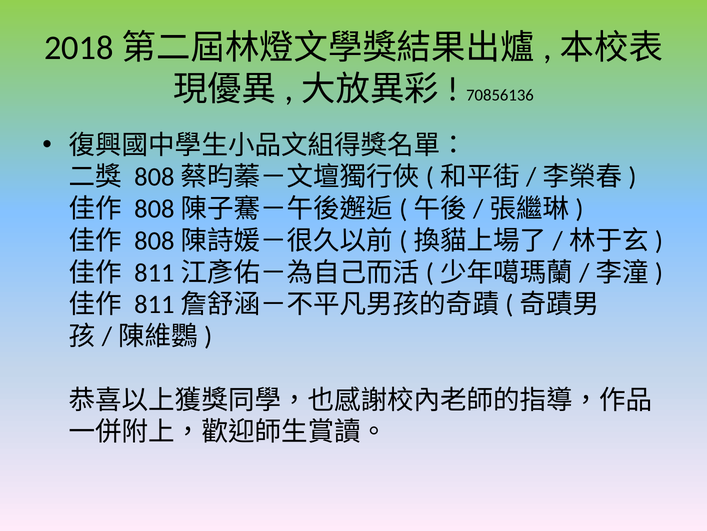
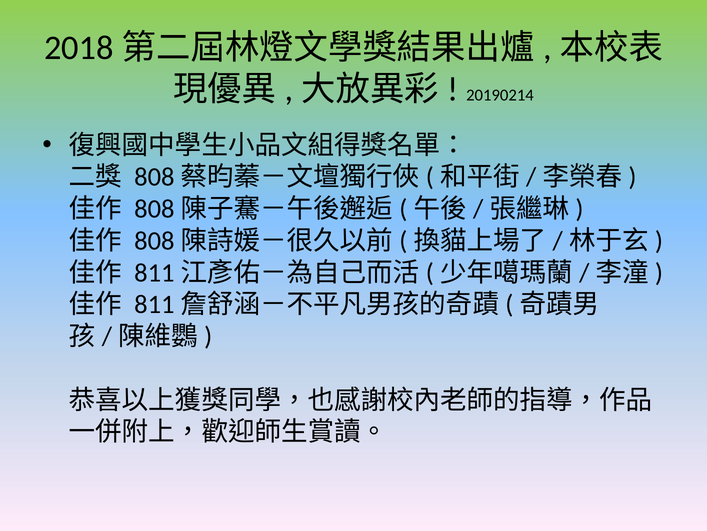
70856136: 70856136 -> 20190214 (500, 95)
